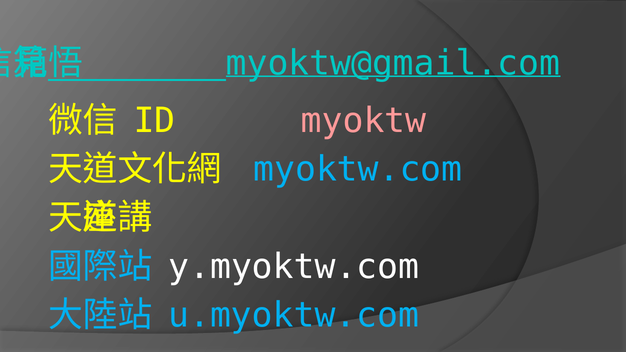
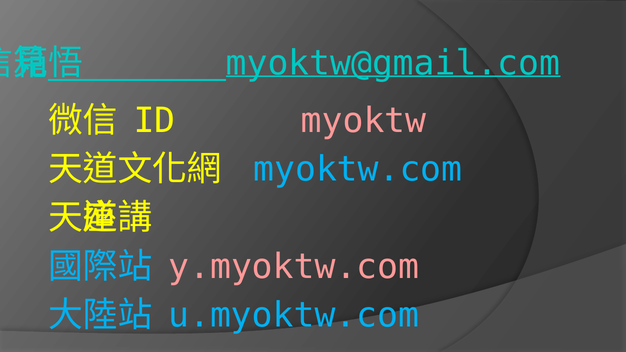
y.myoktw.com colour: white -> pink (294, 267)
